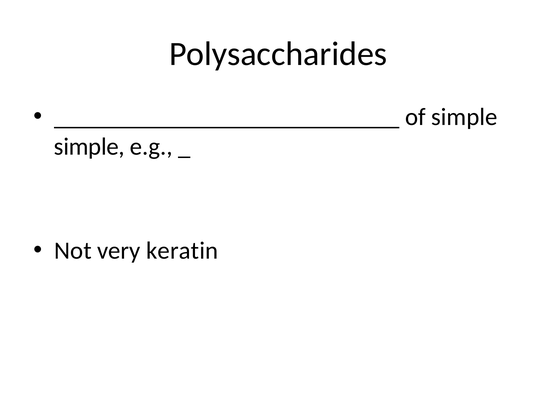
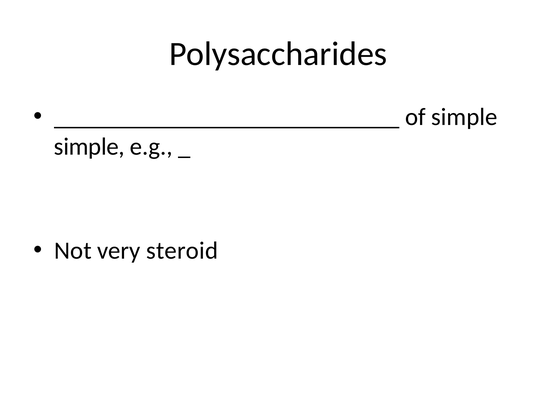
keratin: keratin -> steroid (182, 251)
